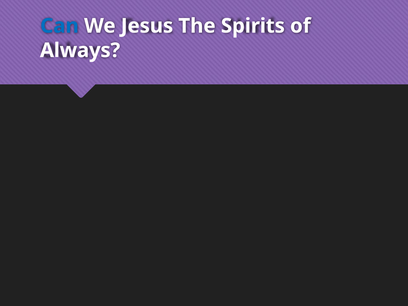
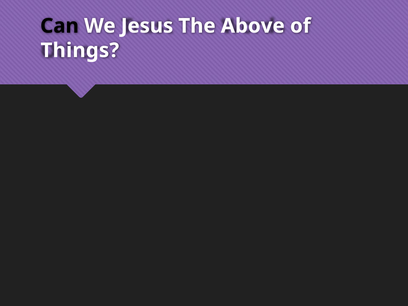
Can colour: blue -> black (59, 26)
Spirits: Spirits -> Above (253, 26)
Always: Always -> Things (80, 50)
